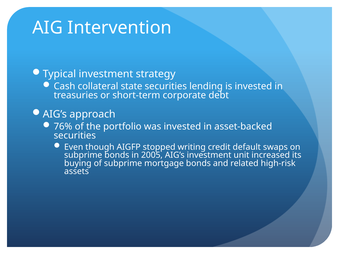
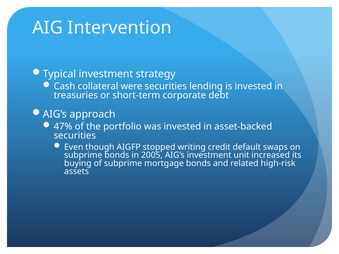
state: state -> were (132, 86)
76%: 76% -> 47% (63, 127)
